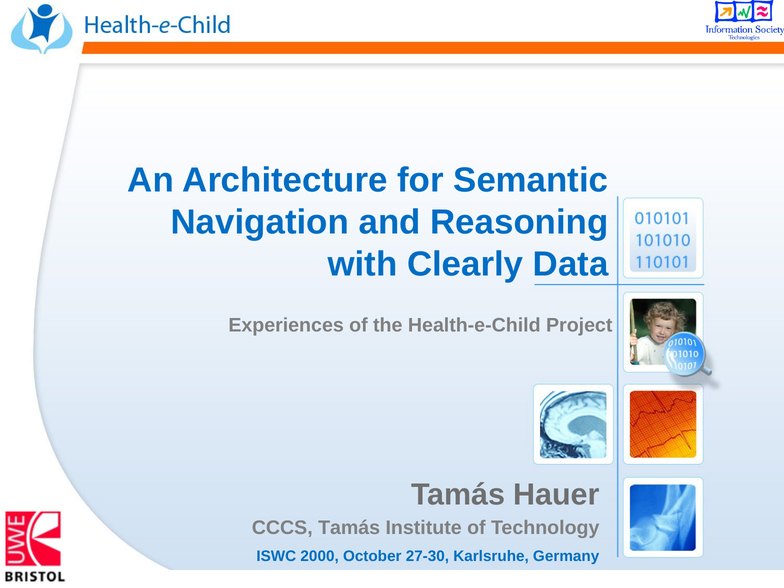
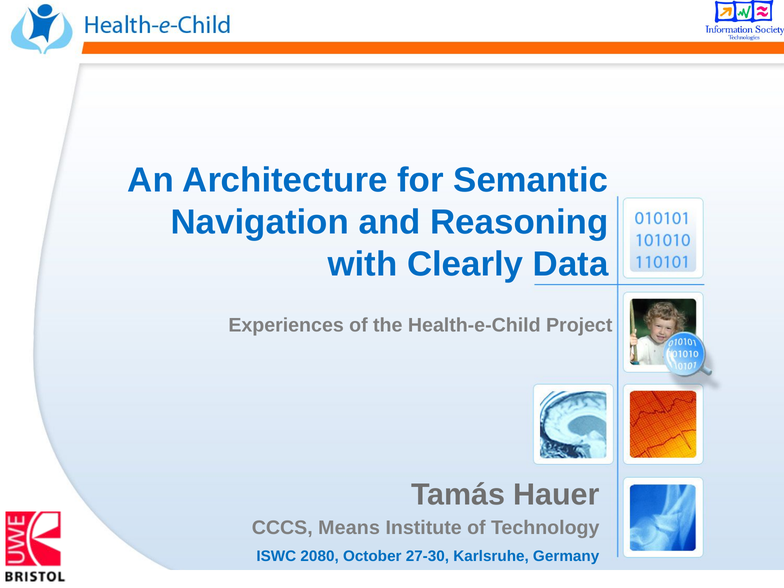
CCCS Tamás: Tamás -> Means (349, 528)
2000: 2000 -> 2080 (320, 556)
